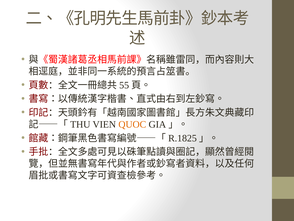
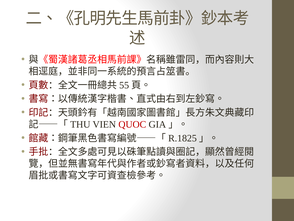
QUOC colour: orange -> red (132, 124)
